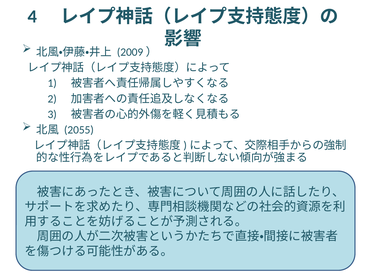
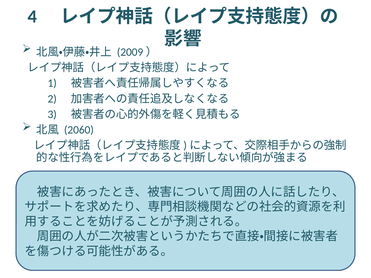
2055: 2055 -> 2060 (79, 130)
